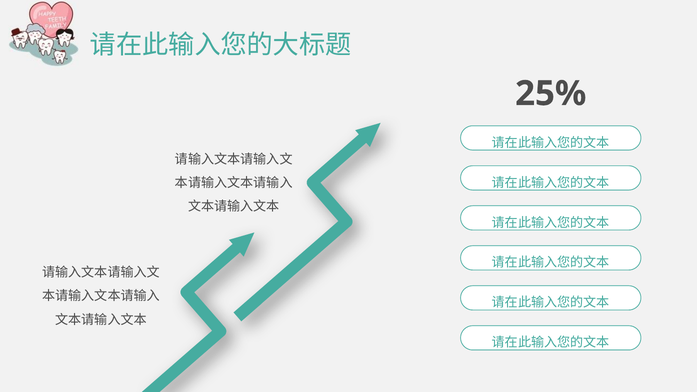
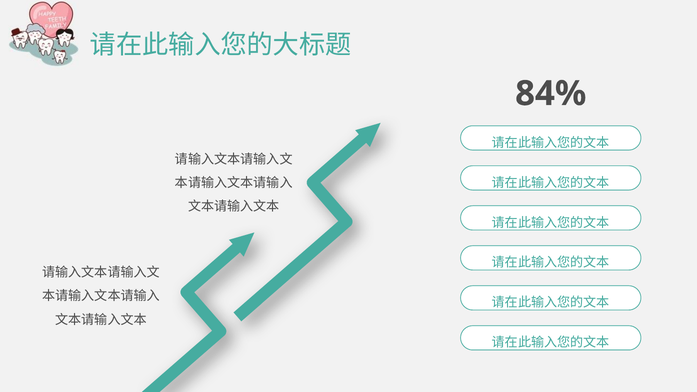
25%: 25% -> 84% (551, 94)
